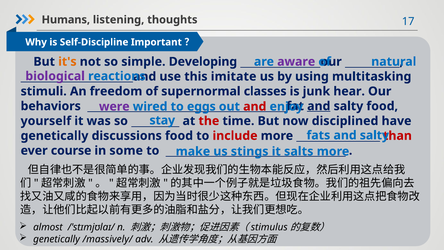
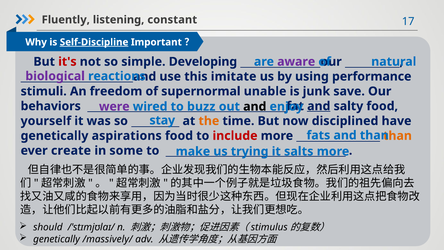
Humans: Humans -> Fluently (66, 20)
thoughts: thoughts -> constant (172, 20)
Self-Discipline underline: none -> present (94, 42)
it's colour: orange -> red (67, 62)
multitasking: multitasking -> performance (372, 76)
classes: classes -> unable (265, 91)
hear: hear -> save (349, 91)
eggs: eggs -> buzz (201, 106)
and colour: red -> black (255, 106)
the colour: red -> orange (209, 121)
fats and salty: salty -> than (374, 135)
discussions: discussions -> aspirations (127, 136)
than colour: red -> orange (397, 136)
course: course -> create (71, 150)
stings: stings -> trying (250, 151)
almost: almost -> should (48, 227)
